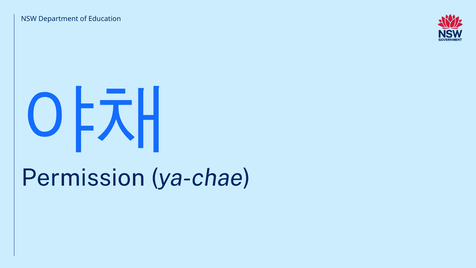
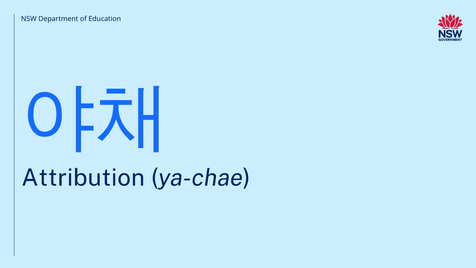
Permission: Permission -> Attribution (83, 178)
